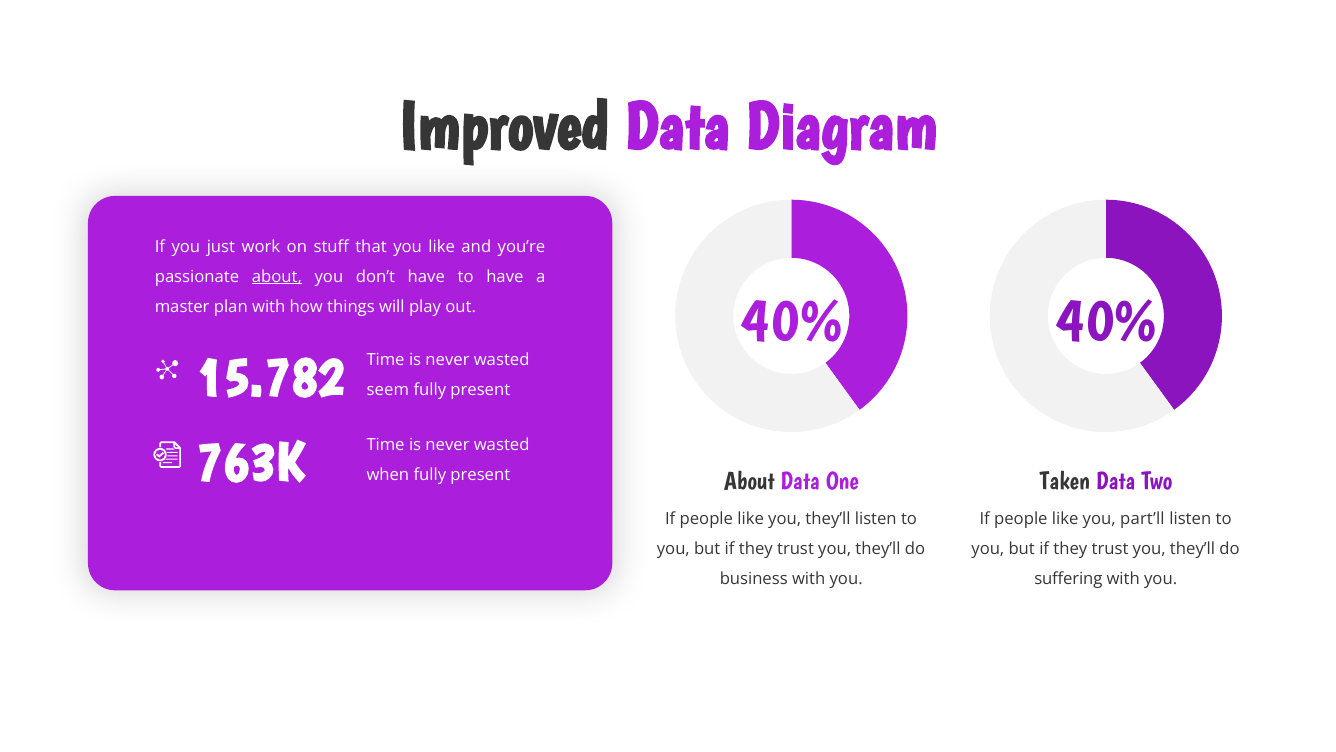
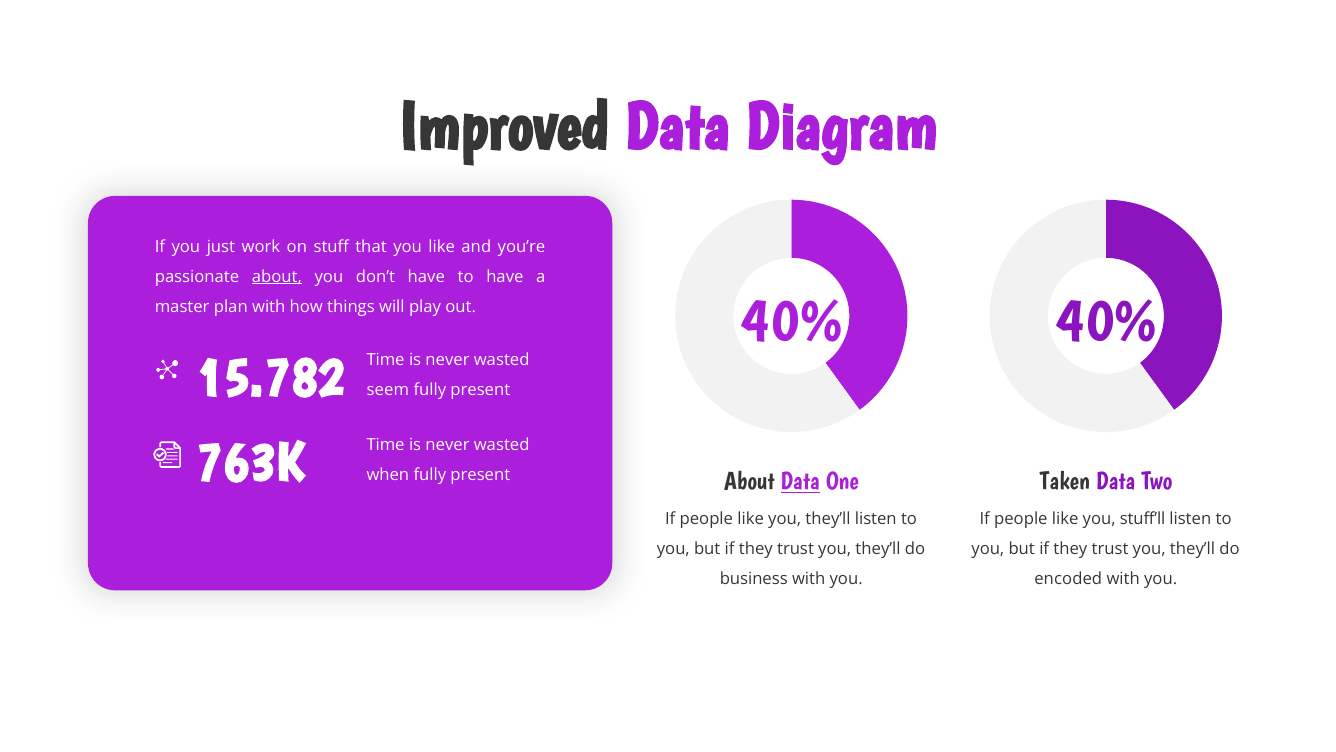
Data underline: none -> present (800, 481)
part’ll: part’ll -> stuff’ll (1143, 519)
suffering: suffering -> encoded (1068, 579)
